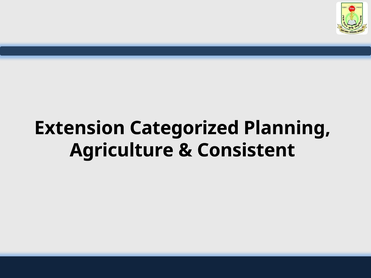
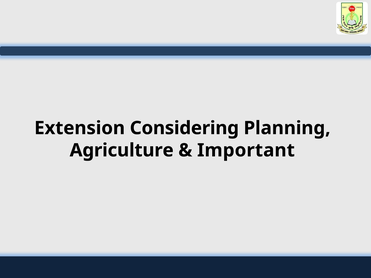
Categorized: Categorized -> Considering (184, 128)
Consistent: Consistent -> Important (246, 150)
